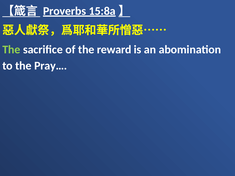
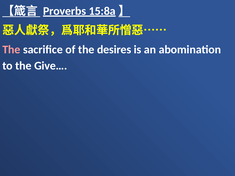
The colour: light green -> pink (11, 50)
reward: reward -> desires (114, 50)
Pray…: Pray… -> Give… (51, 66)
